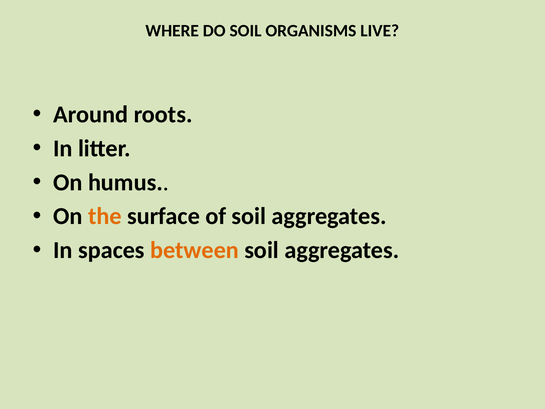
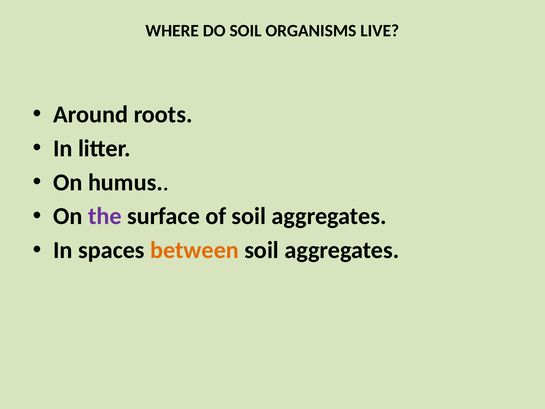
the colour: orange -> purple (105, 216)
